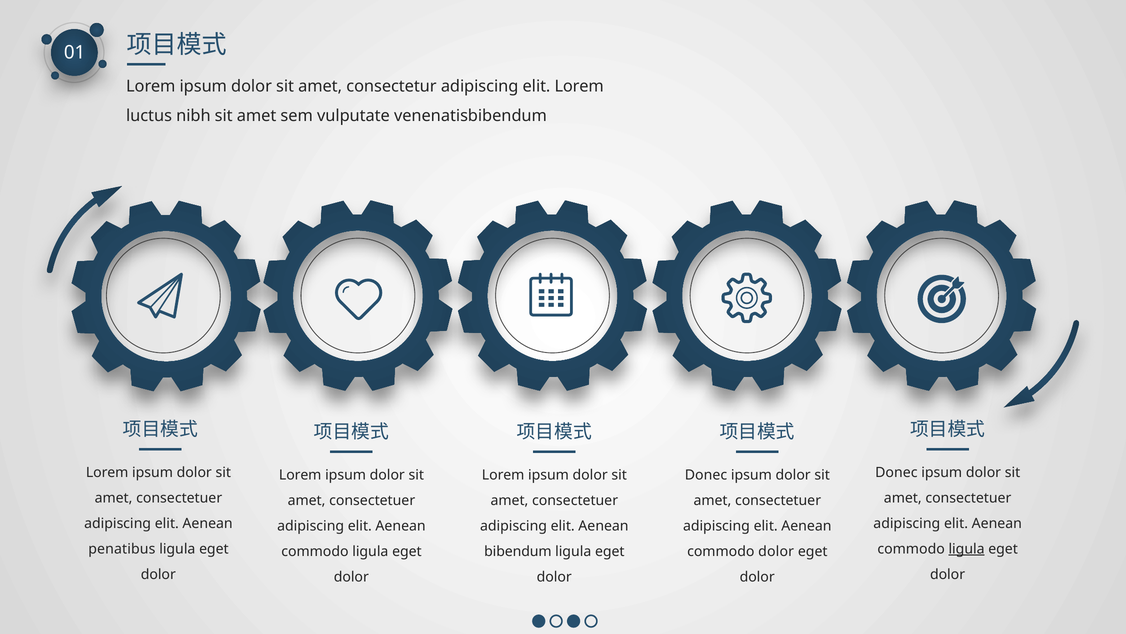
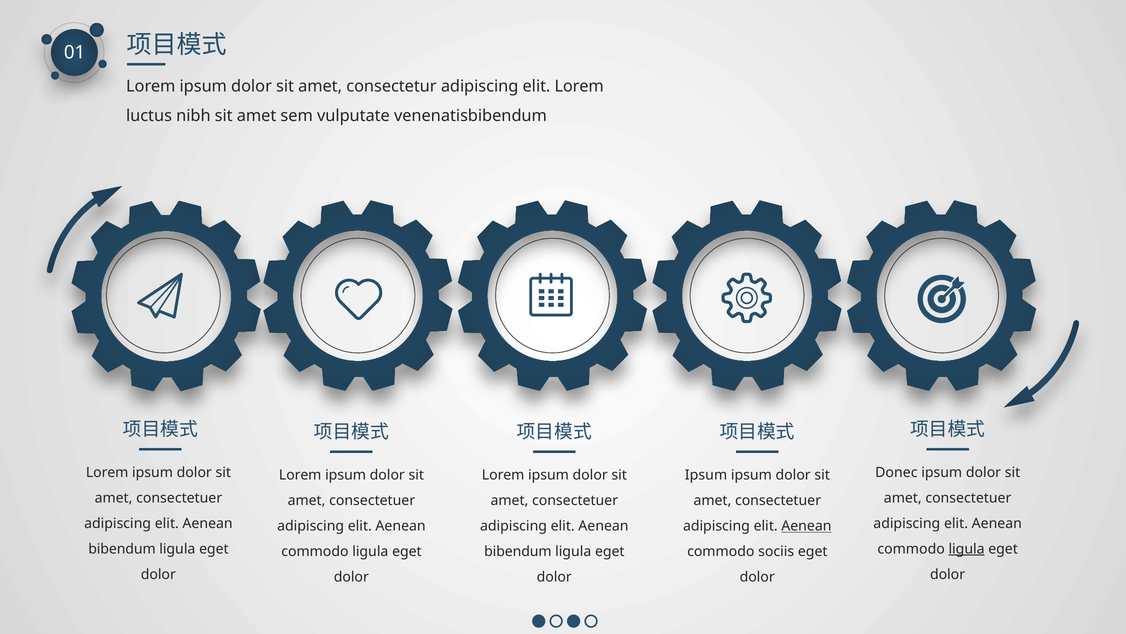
Donec: Donec -> Ipsum (706, 475)
Aenean underline: none -> present (806, 526)
penatibus: penatibus -> bibendum (122, 548)
commodo dolor: dolor -> sociis (776, 551)
